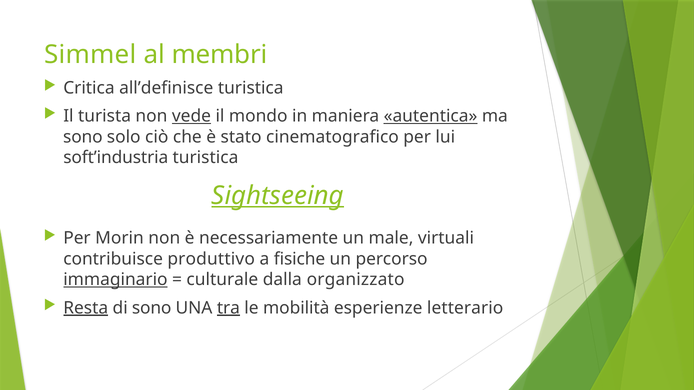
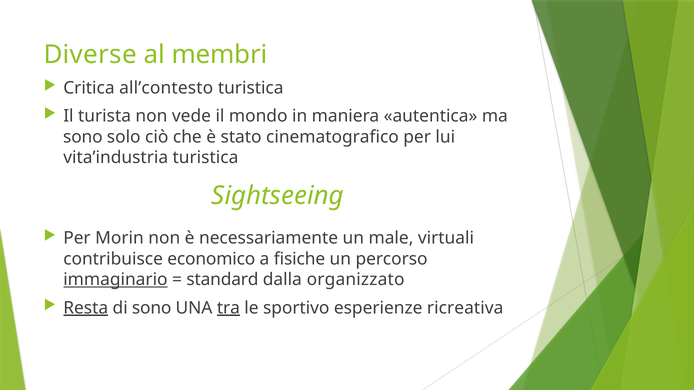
Simmel: Simmel -> Diverse (90, 55)
all’definisce: all’definisce -> all’contesto (166, 88)
vede underline: present -> none (191, 116)
autentica underline: present -> none (431, 116)
soft’industria: soft’industria -> vita’industria (116, 158)
Sightseeing underline: present -> none (278, 196)
produttivo: produttivo -> economico (211, 259)
culturale: culturale -> standard (222, 280)
mobilità: mobilità -> sportivo (296, 308)
letterario: letterario -> ricreativa (465, 308)
